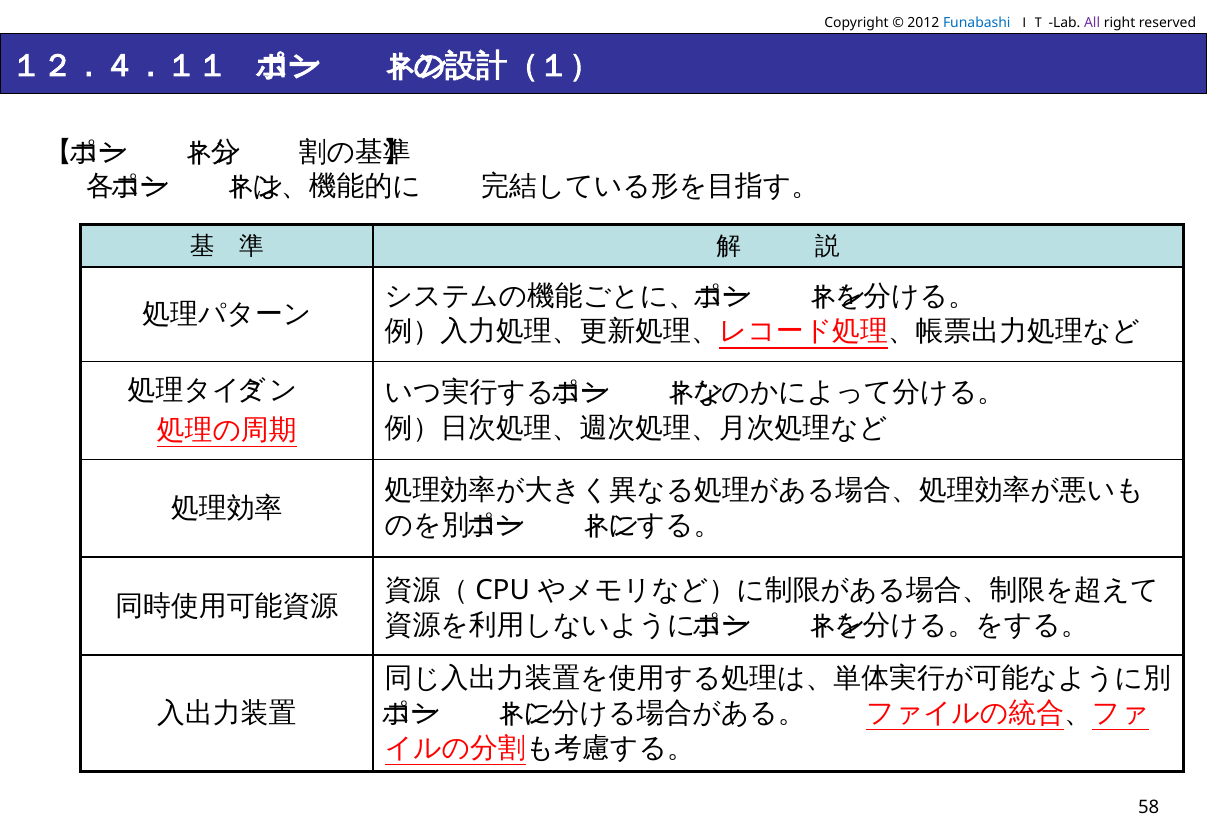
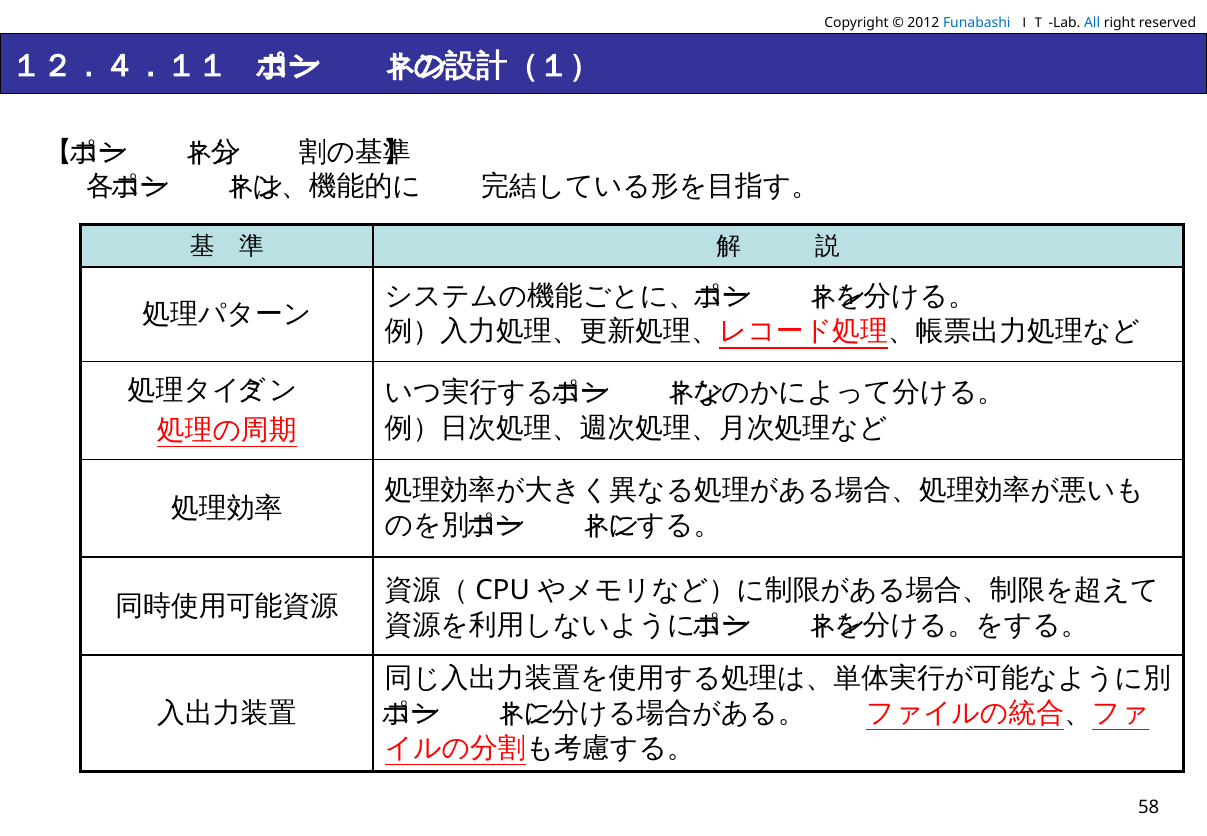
All colour: purple -> blue (1092, 23)
